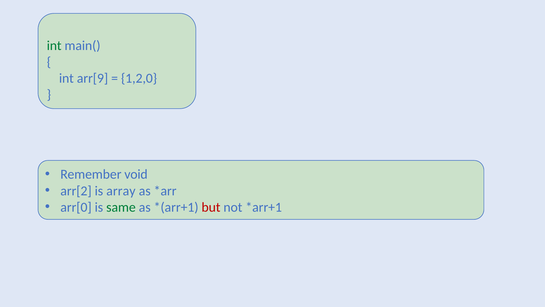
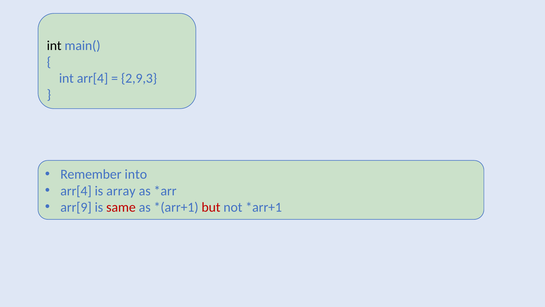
int colour: green -> black (54, 46)
int arr[9: arr[9 -> arr[4 (92, 78)
1,2,0: 1,2,0 -> 2,9,3 (139, 78)
void: void -> into (136, 174)
arr[2: arr[2 -> arr[4 (76, 191)
arr[0: arr[0 -> arr[9 (76, 207)
same colour: green -> red (121, 207)
